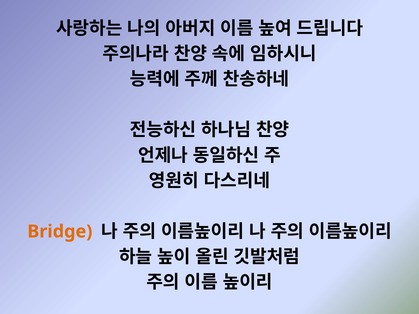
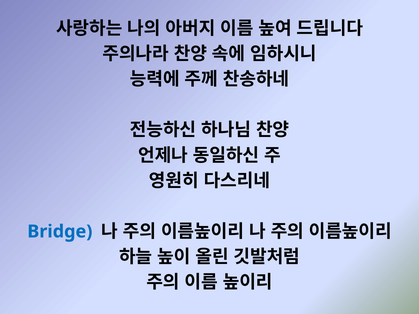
Bridge colour: orange -> blue (60, 232)
